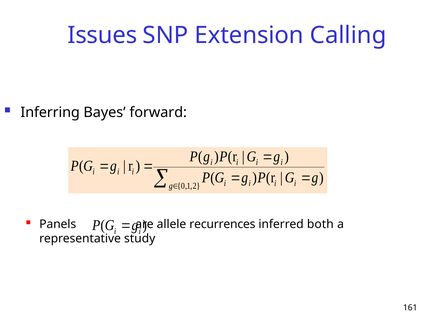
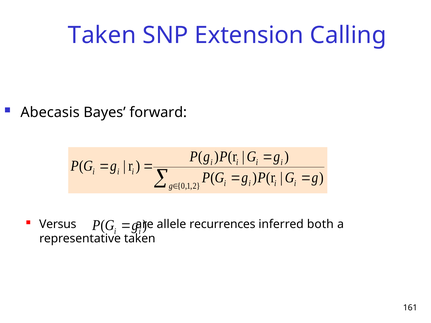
Issues: Issues -> Taken (102, 35)
Inferring: Inferring -> Abecasis (50, 112)
Panels: Panels -> Versus (58, 224)
representative study: study -> taken (140, 239)
